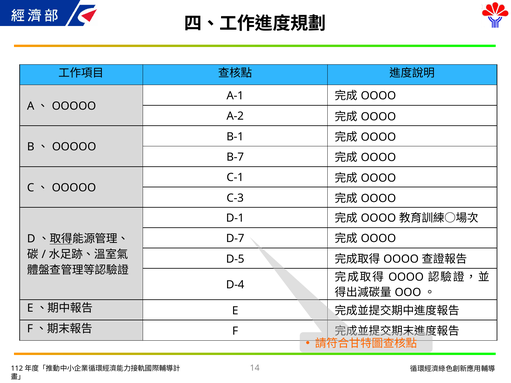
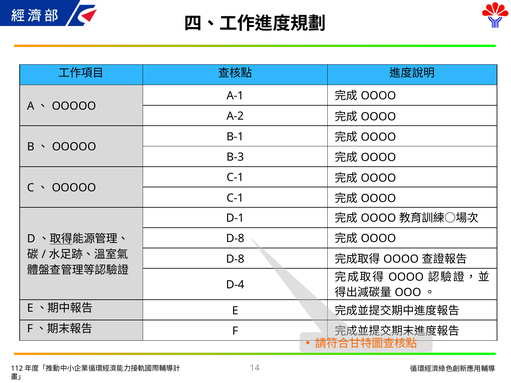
B-7: B-7 -> B-3 (235, 157)
C-3: C-3 -> C-1 (235, 198)
D-7: D-7 -> D-8 (235, 239)
D-5: D-5 -> D-8 (235, 259)
